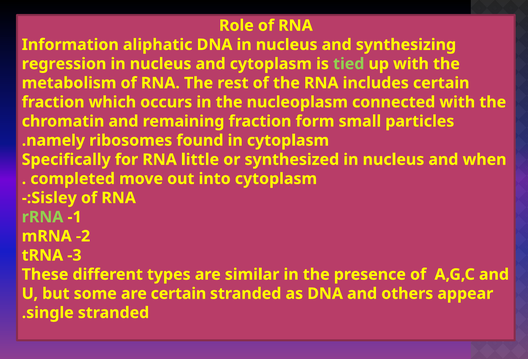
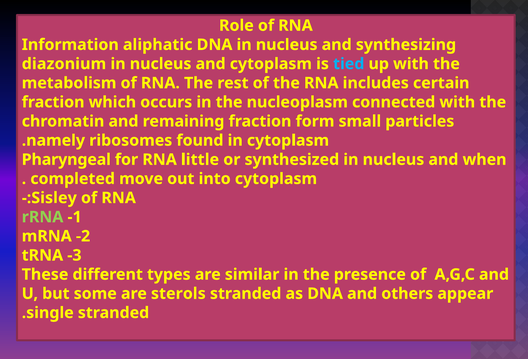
regression: regression -> diazonium (64, 64)
tied colour: light green -> light blue (349, 64)
Specifically: Specifically -> Pharyngeal (66, 160)
are certain: certain -> sterols (178, 294)
